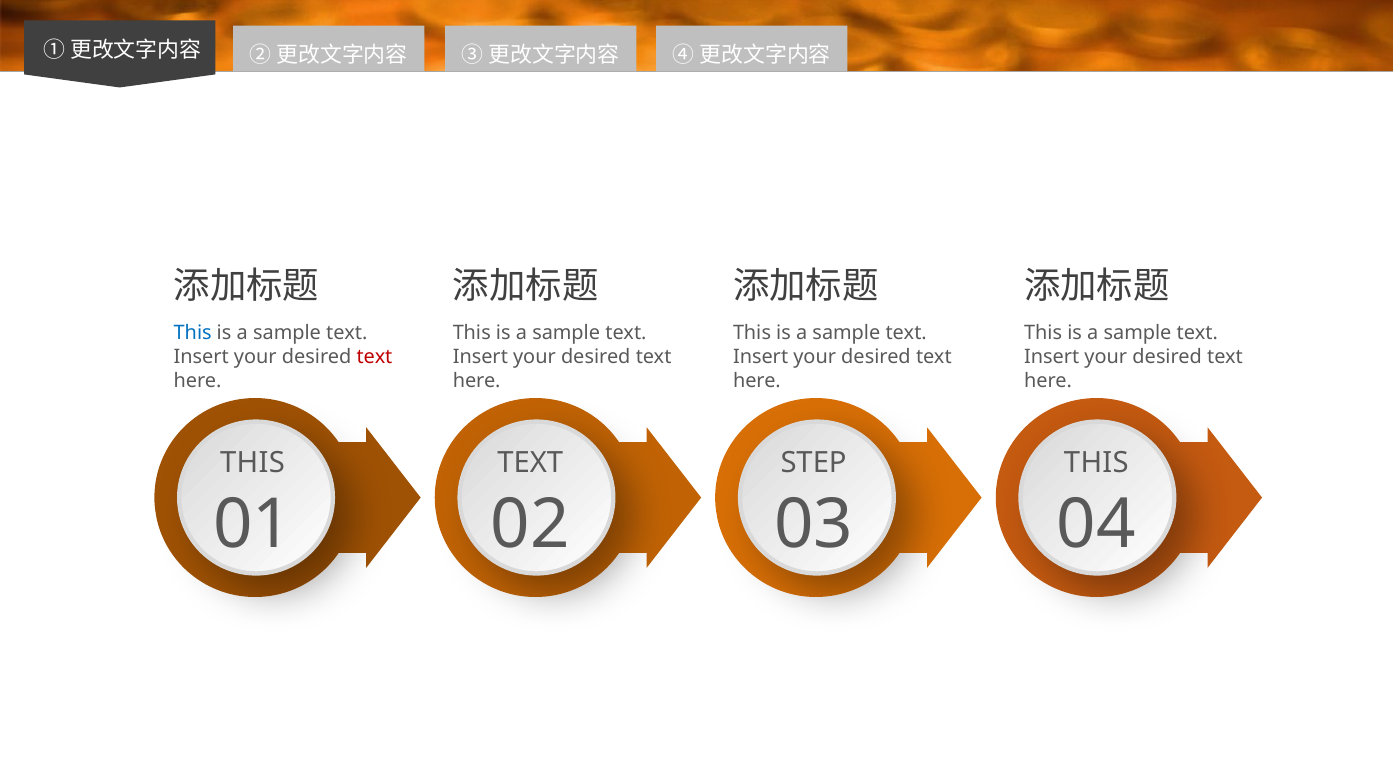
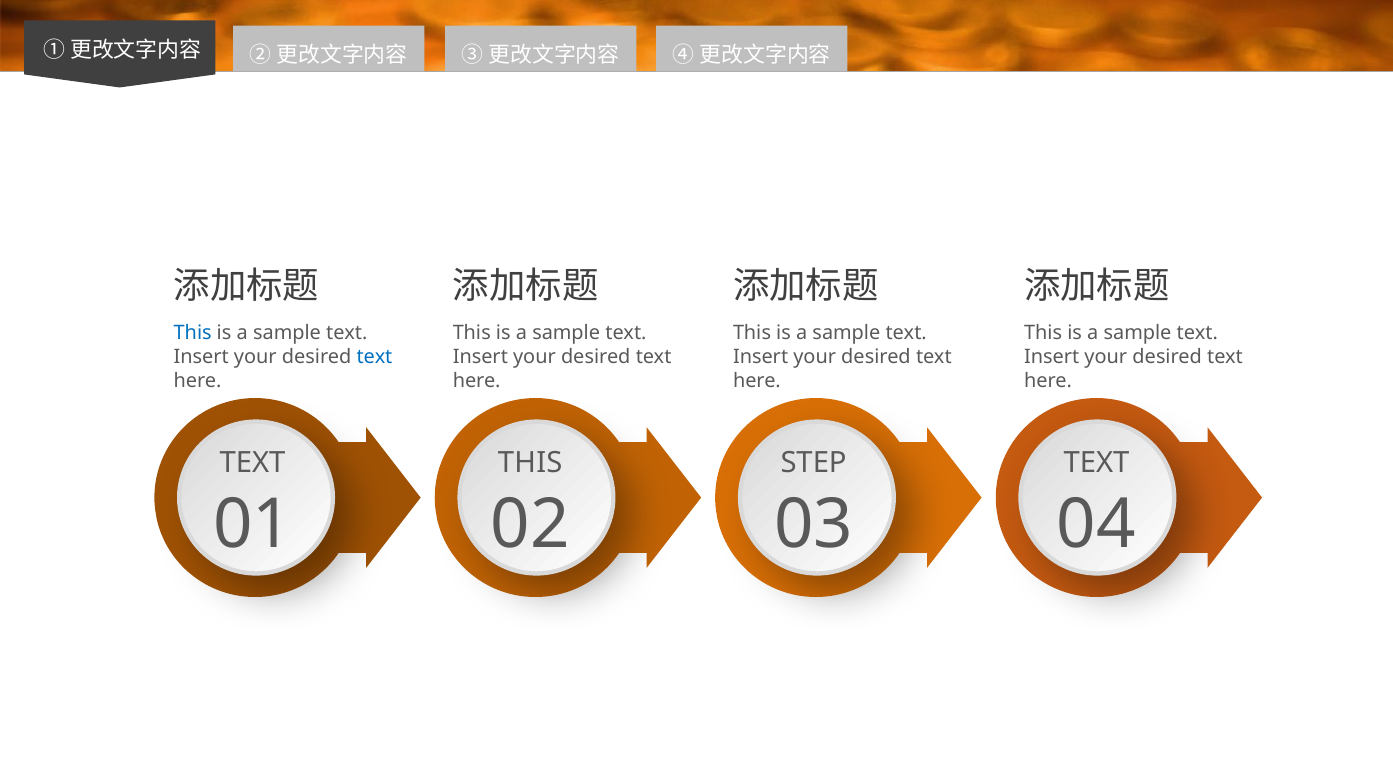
text colour: red -> blue (375, 357)
THIS: THIS -> TEXT (253, 462)
TEXT: TEXT -> THIS (530, 462)
THIS: THIS -> TEXT (1097, 462)
